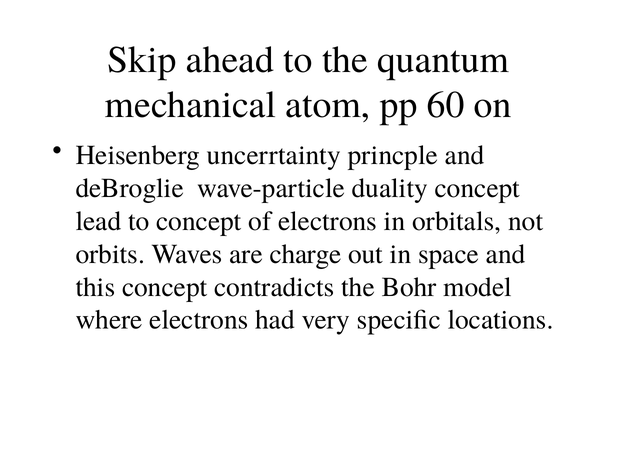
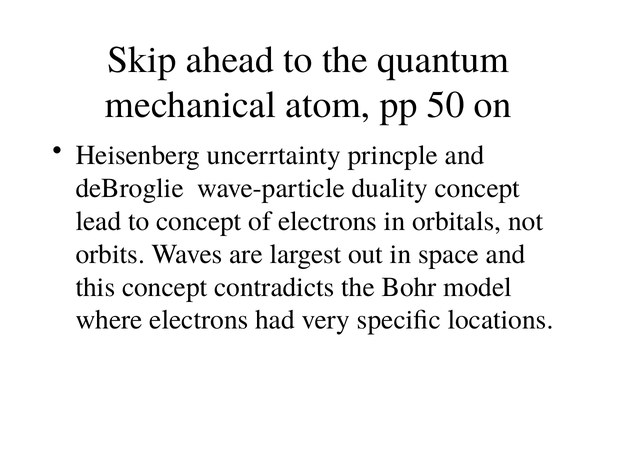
60: 60 -> 50 (446, 105)
charge: charge -> largest (306, 254)
